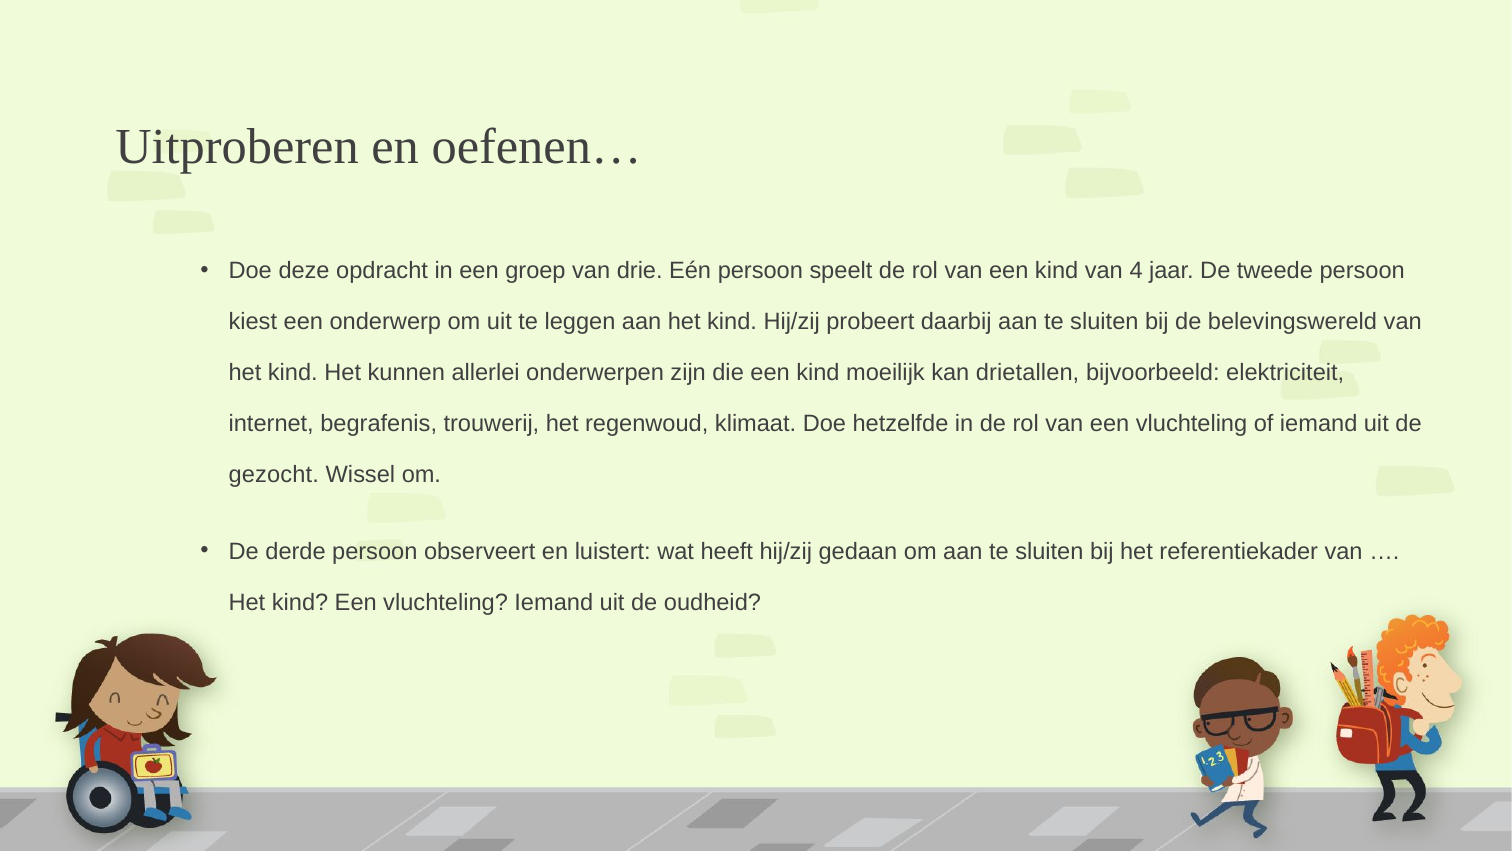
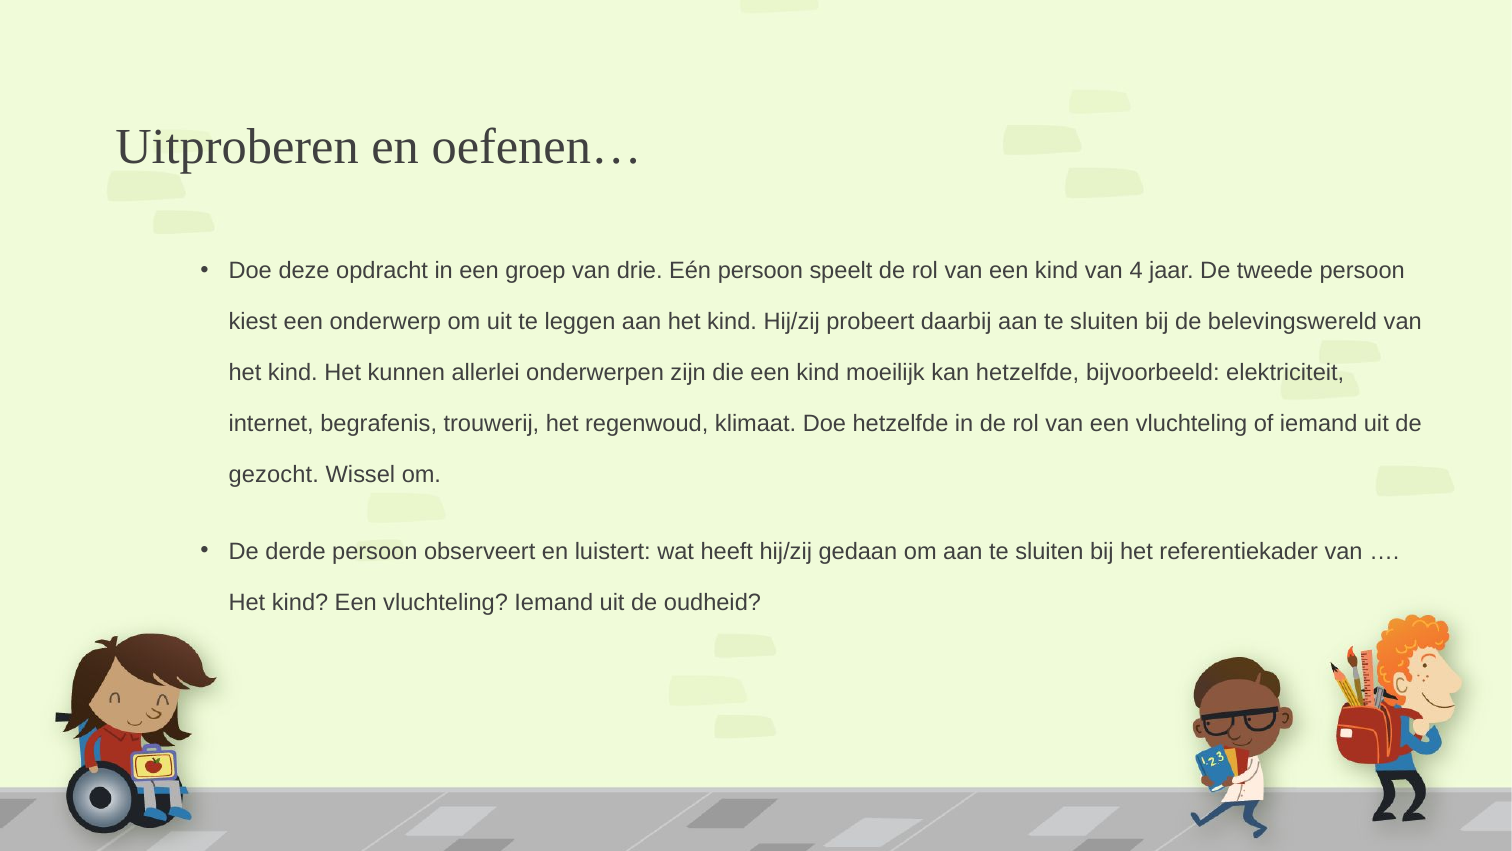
kan drietallen: drietallen -> hetzelfde (1028, 373)
